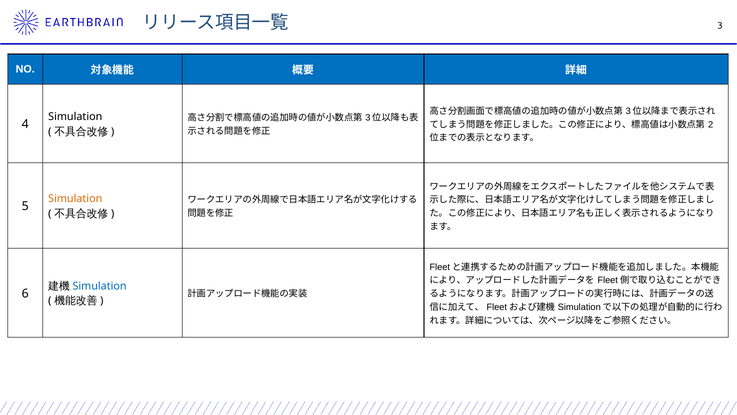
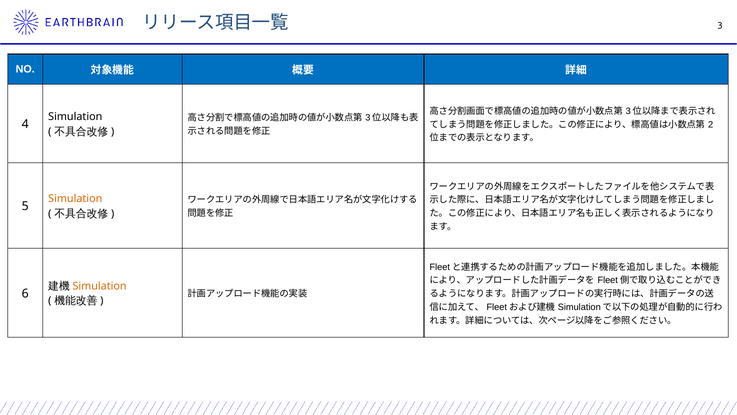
Simulation colour: blue -> orange (100, 286)
